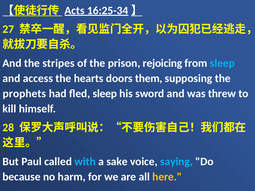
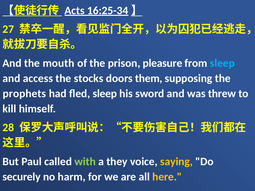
stripes: stripes -> mouth (59, 63)
rejoicing: rejoicing -> pleasure (163, 63)
hearts: hearts -> stocks (89, 79)
with colour: light blue -> light green (85, 162)
sake: sake -> they (117, 162)
saying colour: light blue -> yellow (176, 162)
because: because -> securely (22, 177)
